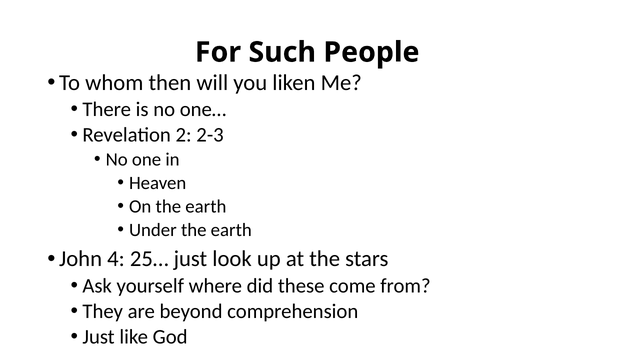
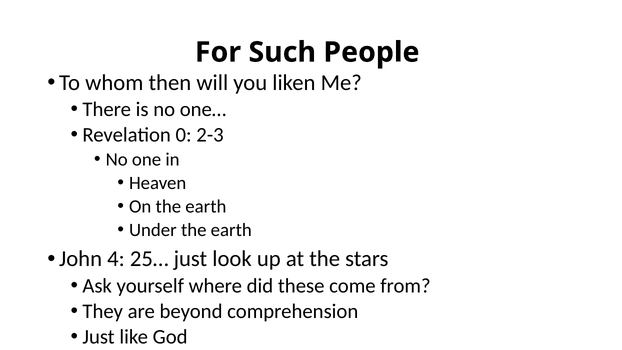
2: 2 -> 0 (184, 135)
